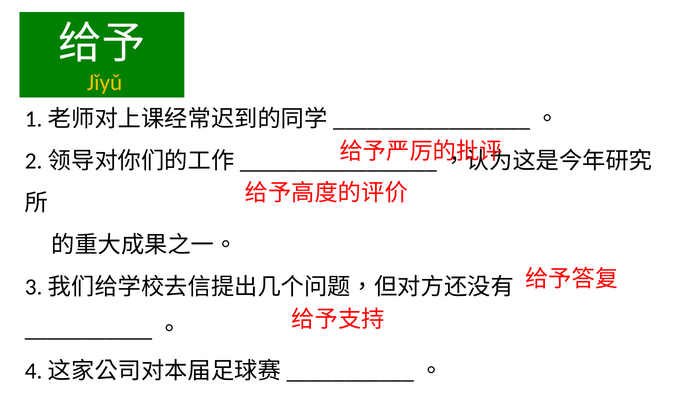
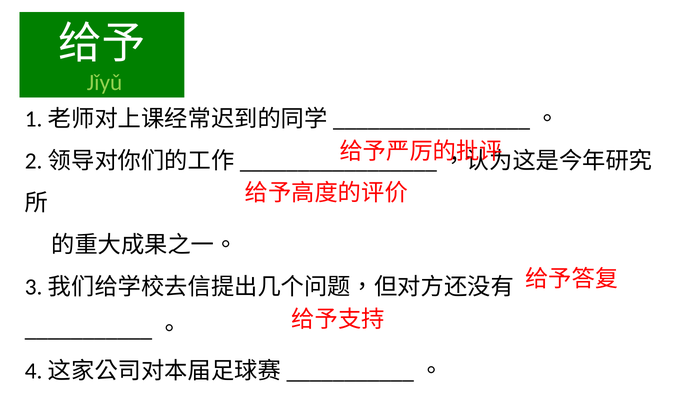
Jǐyǔ colour: yellow -> light green (105, 83)
